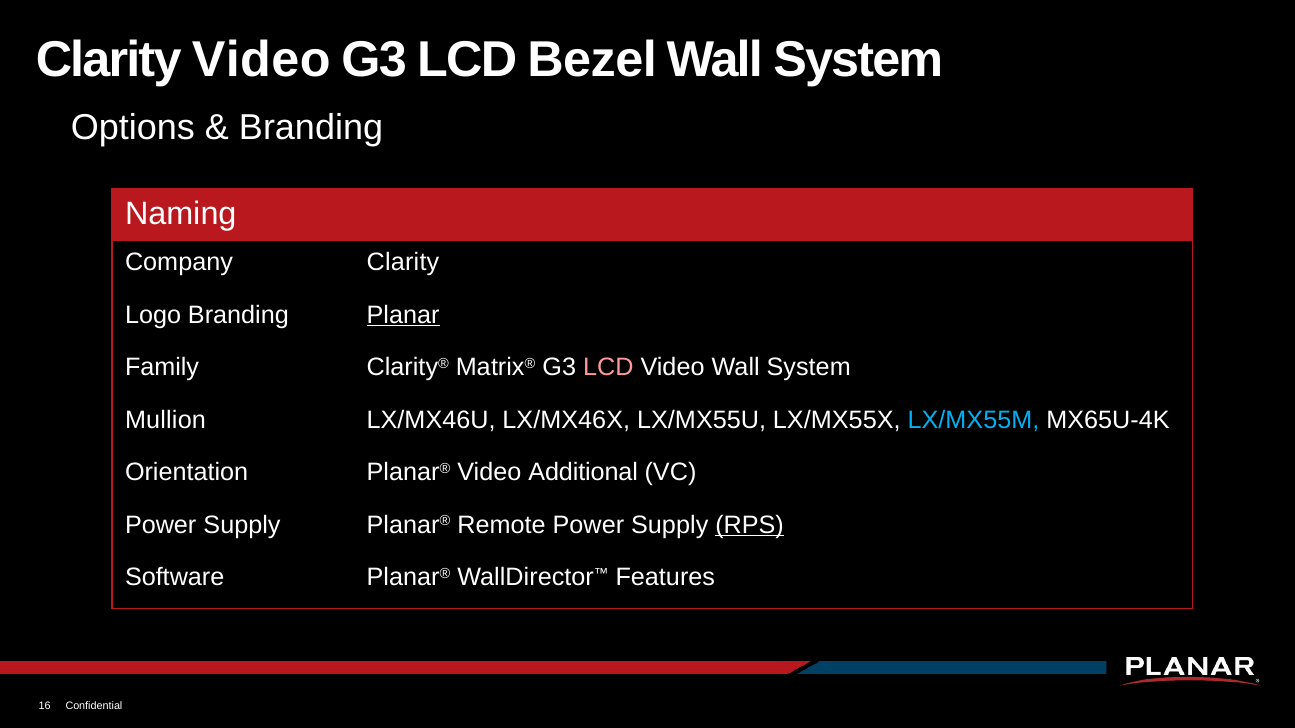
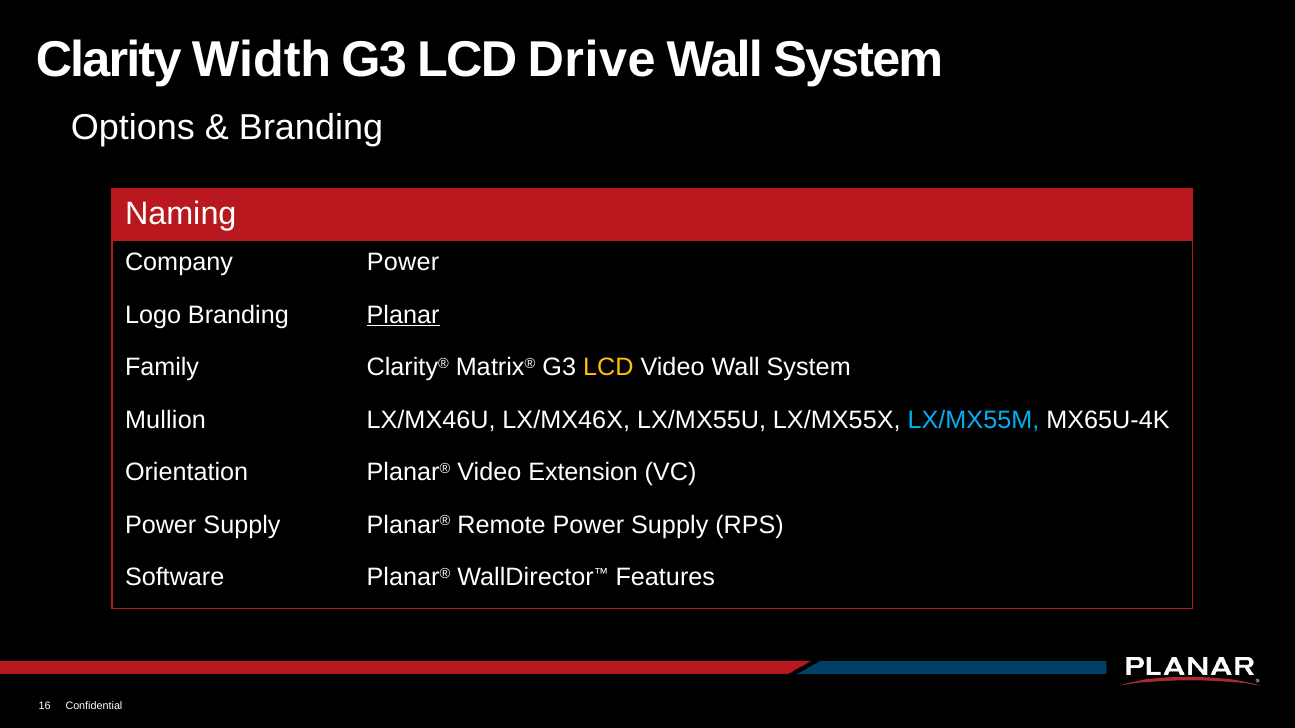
Clarity Video: Video -> Width (261, 60)
Bezel: Bezel -> Drive (592, 60)
Company Clarity: Clarity -> Power (403, 263)
LCD colour: pink -> yellow (608, 368)
Additional: Additional -> Extension (583, 473)
RPS underline: present -> none (750, 525)
